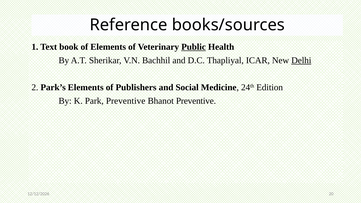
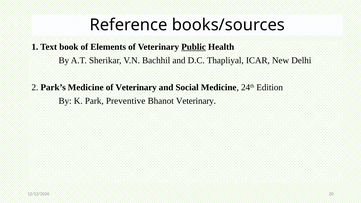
Delhi underline: present -> none (301, 60)
Park’s Elements: Elements -> Medicine (86, 87)
Publishers: Publishers -> Veterinary (136, 87)
Bhanot Preventive: Preventive -> Veterinary (196, 101)
